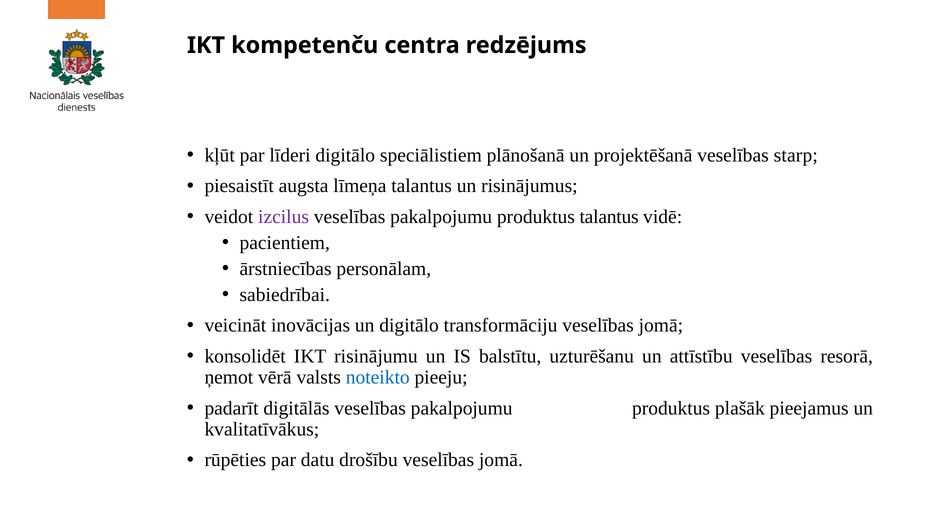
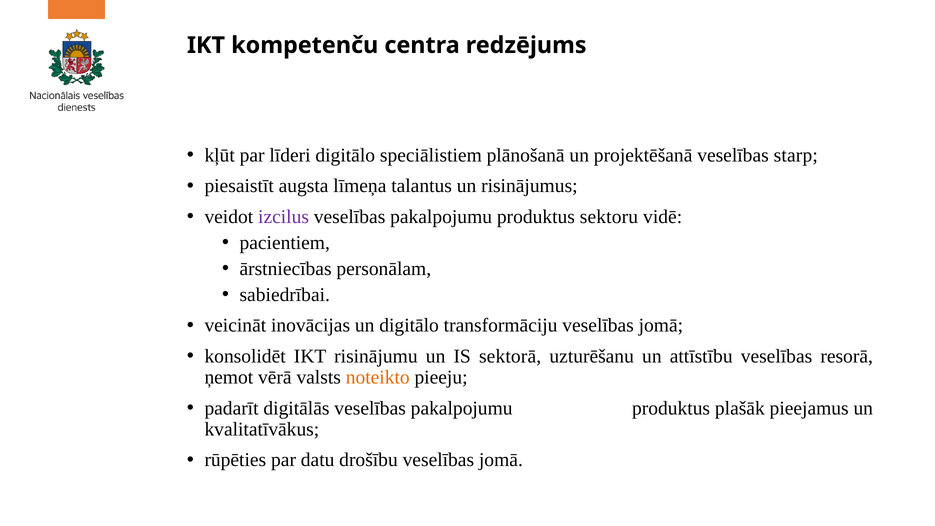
produktus talantus: talantus -> sektoru (609, 217)
balstītu: balstītu -> sektorā (510, 356)
noteikto colour: blue -> orange (378, 377)
